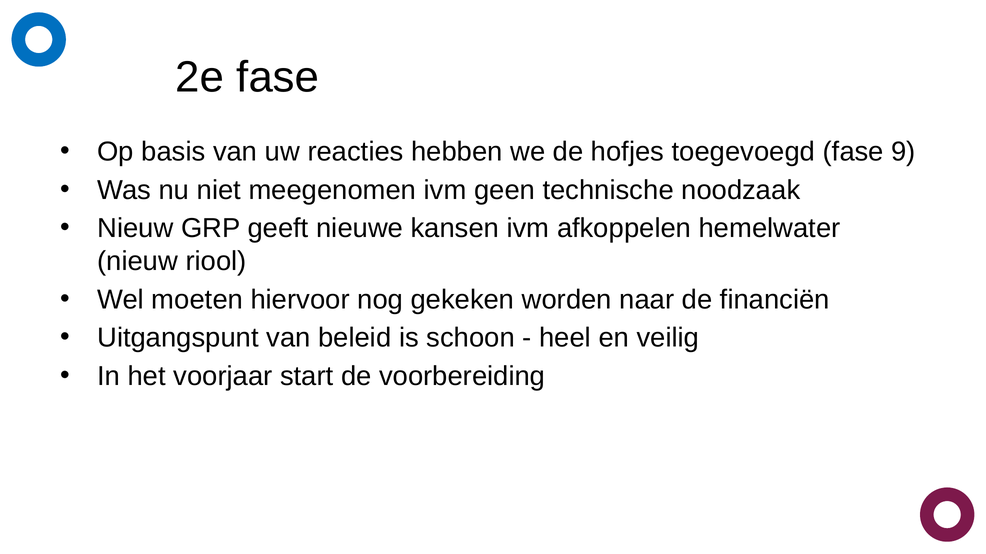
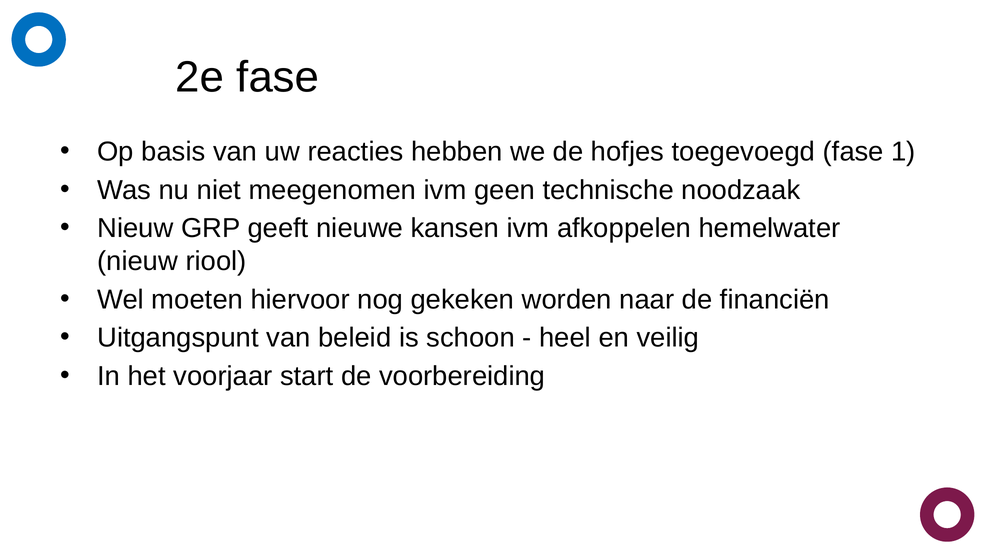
9: 9 -> 1 (903, 152)
